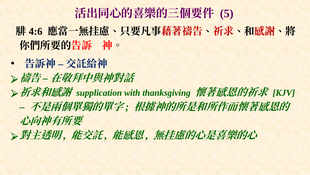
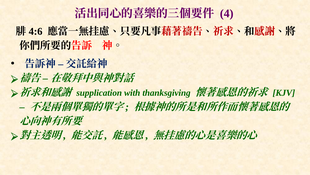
5: 5 -> 4 (227, 14)
